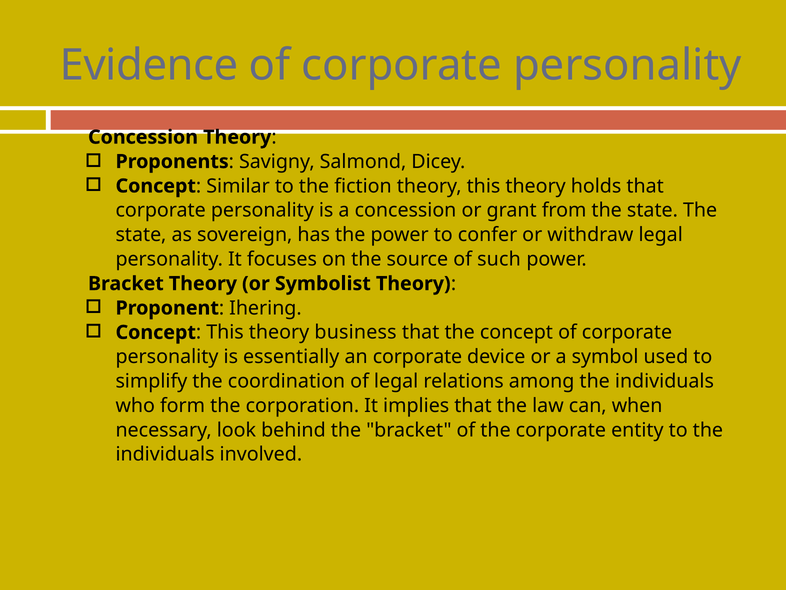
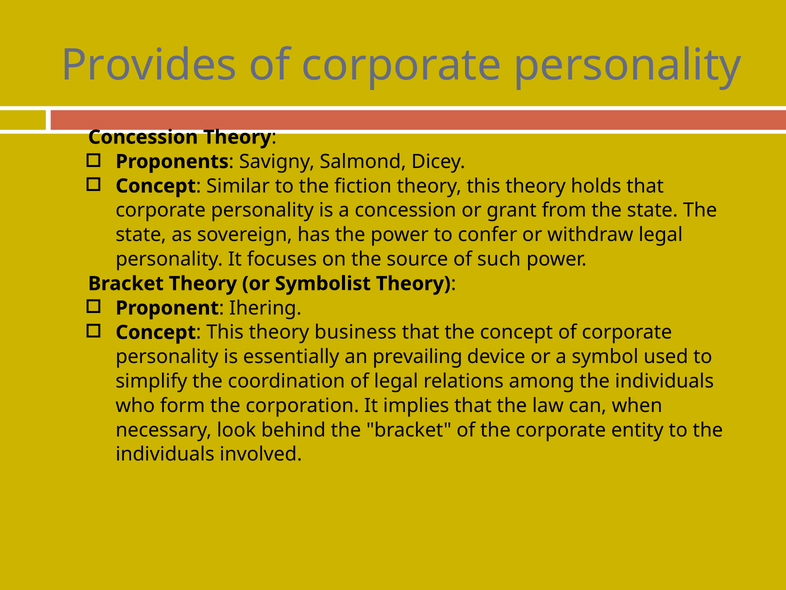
Evidence: Evidence -> Provides (149, 65)
an corporate: corporate -> prevailing (417, 357)
